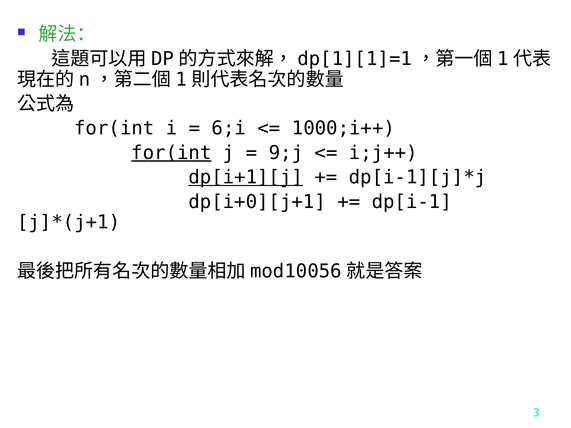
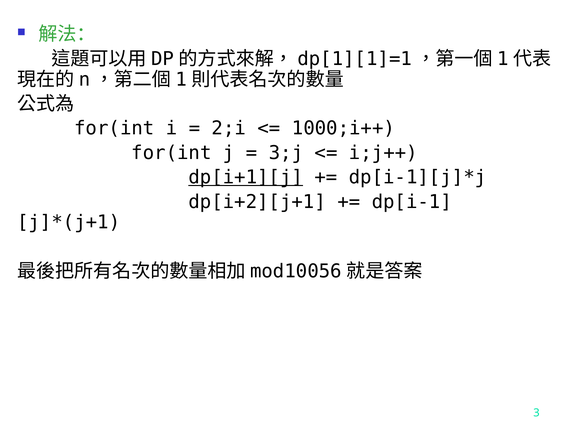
6;i: 6;i -> 2;i (229, 128)
for(int underline: present -> none (171, 153)
9;j: 9;j -> 3;j (286, 153)
dp[i+0][j+1: dp[i+0][j+1 -> dp[i+2][j+1 (257, 202)
